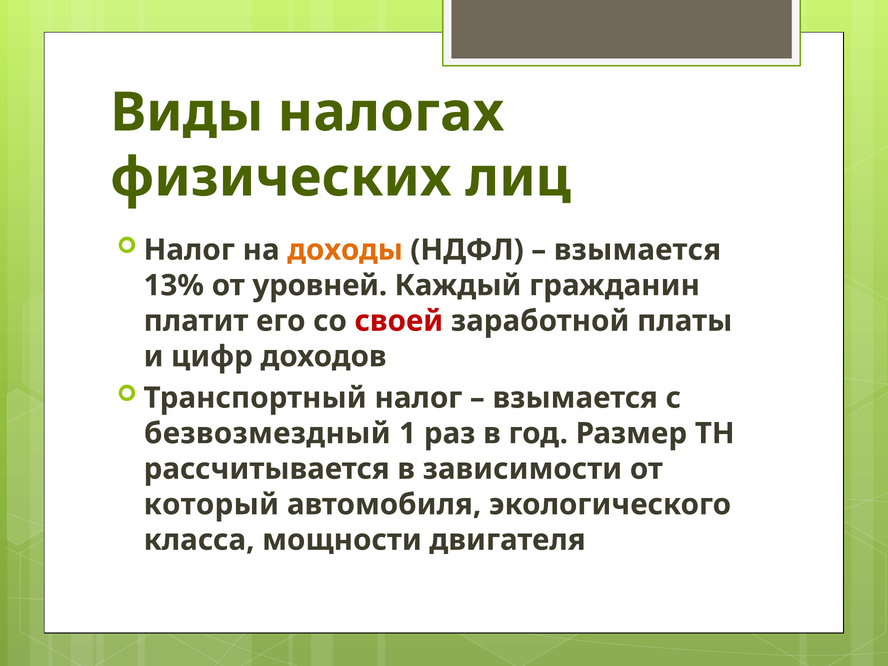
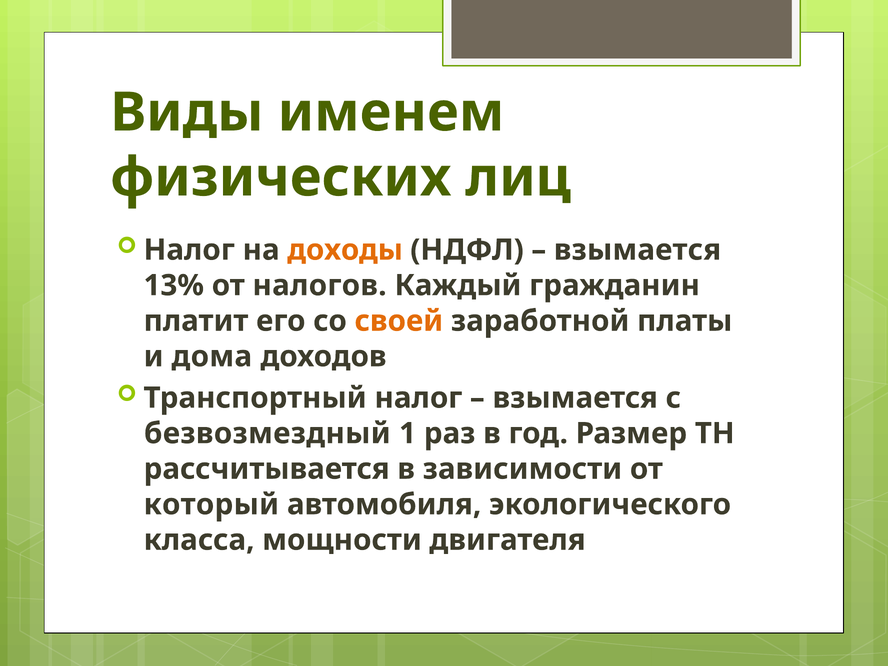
налогах: налогах -> именем (391, 112)
уровней: уровней -> налогов (320, 285)
своей colour: red -> orange (399, 321)
цифр: цифр -> дома (212, 357)
